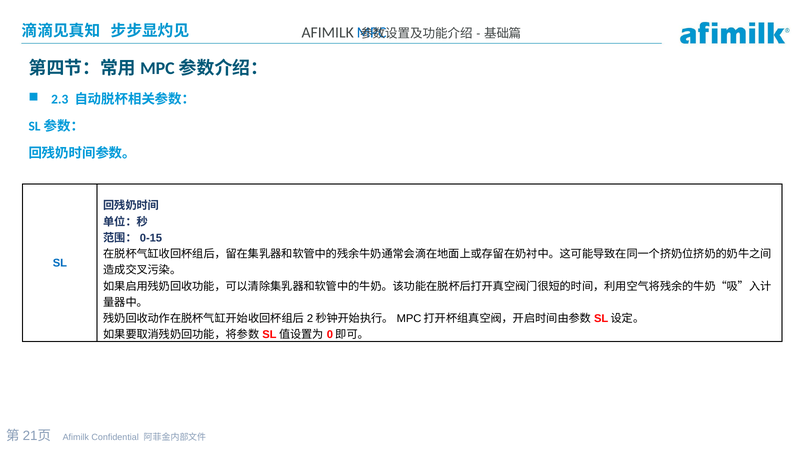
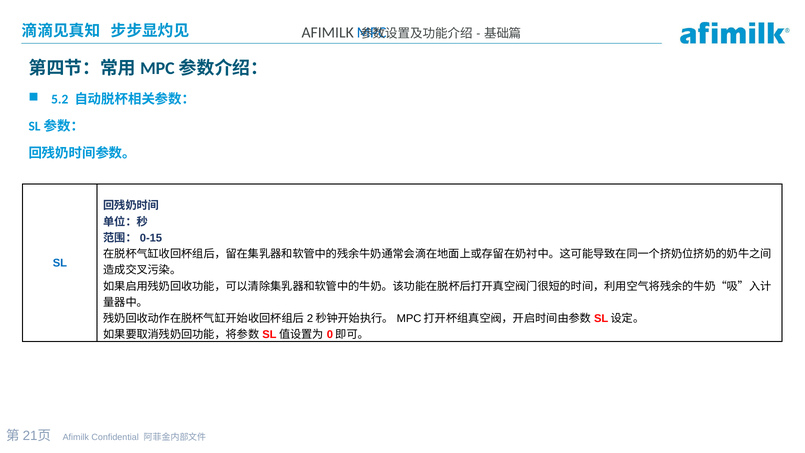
2.3: 2.3 -> 5.2 (60, 99)
